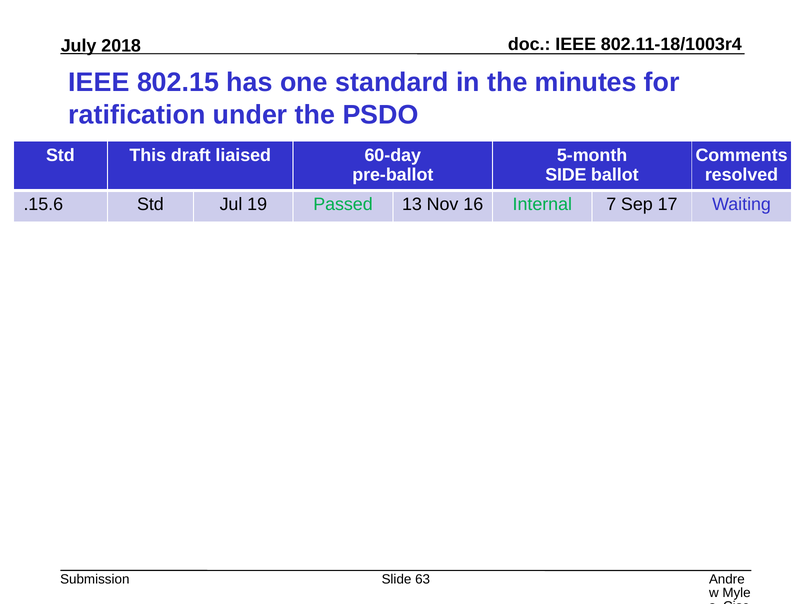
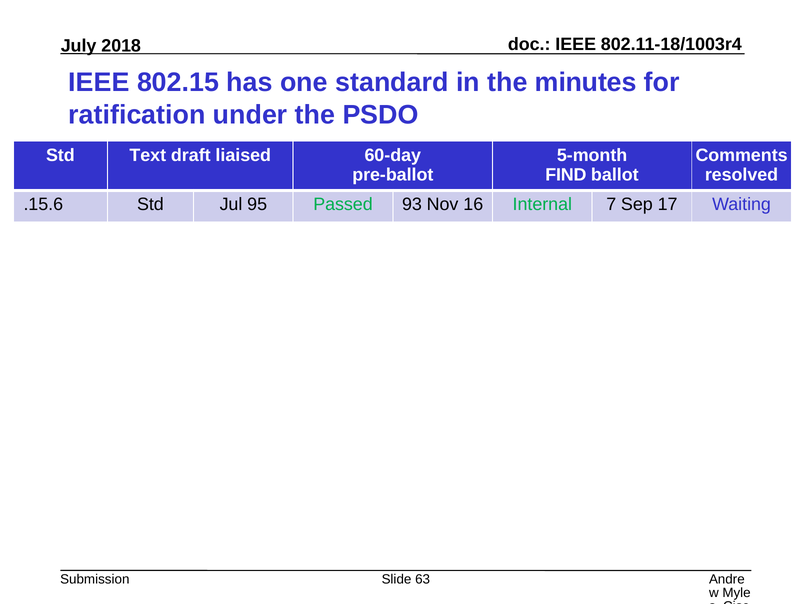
This: This -> Text (148, 155)
SIDE: SIDE -> FIND (566, 175)
19: 19 -> 95 (257, 205)
13: 13 -> 93 (412, 205)
